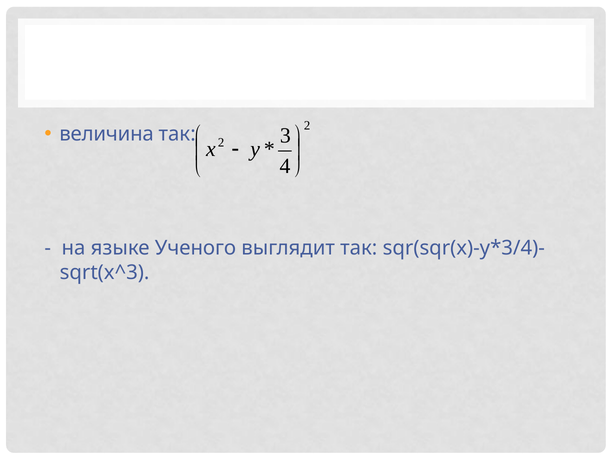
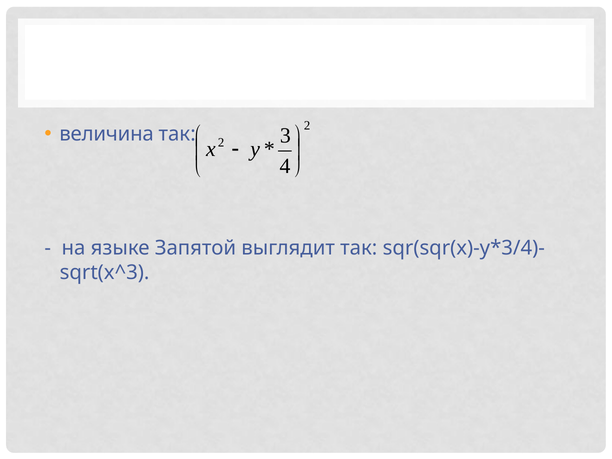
Ученого: Ученого -> Запятой (195, 248)
